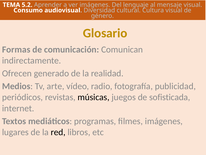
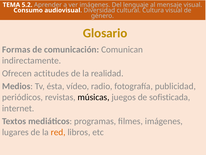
generado: generado -> actitudes (51, 73)
arte: arte -> ésta (56, 86)
red colour: black -> orange (58, 132)
